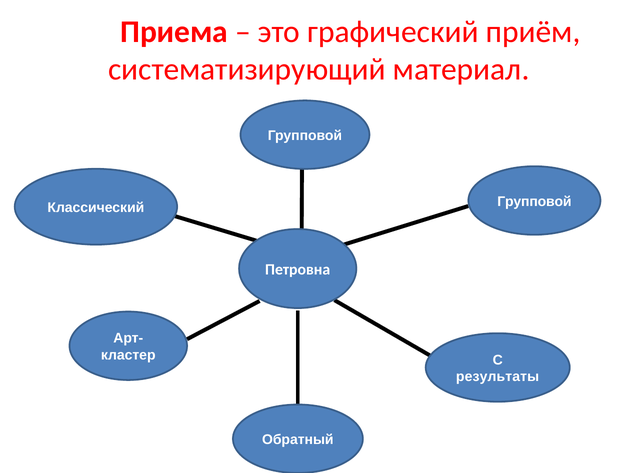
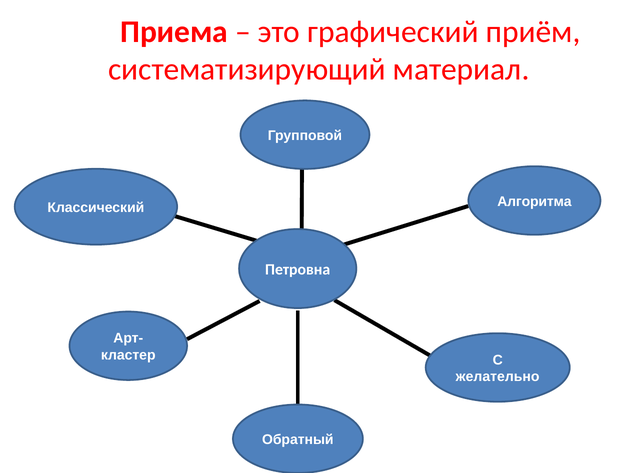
Групповой: Групповой -> Алгоритма (534, 201)
результаты: результаты -> желательно (498, 376)
